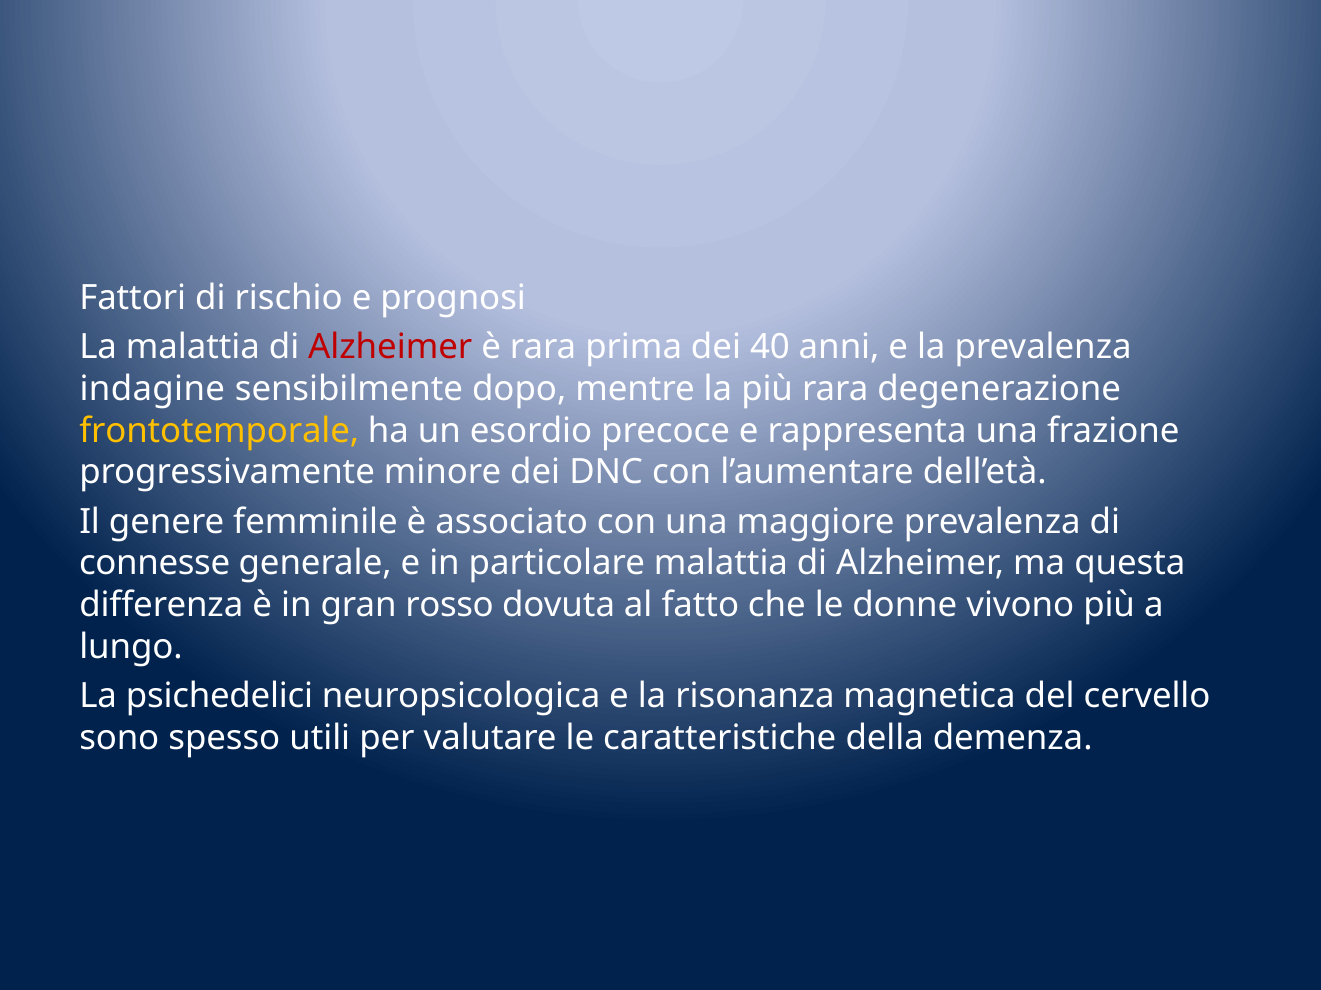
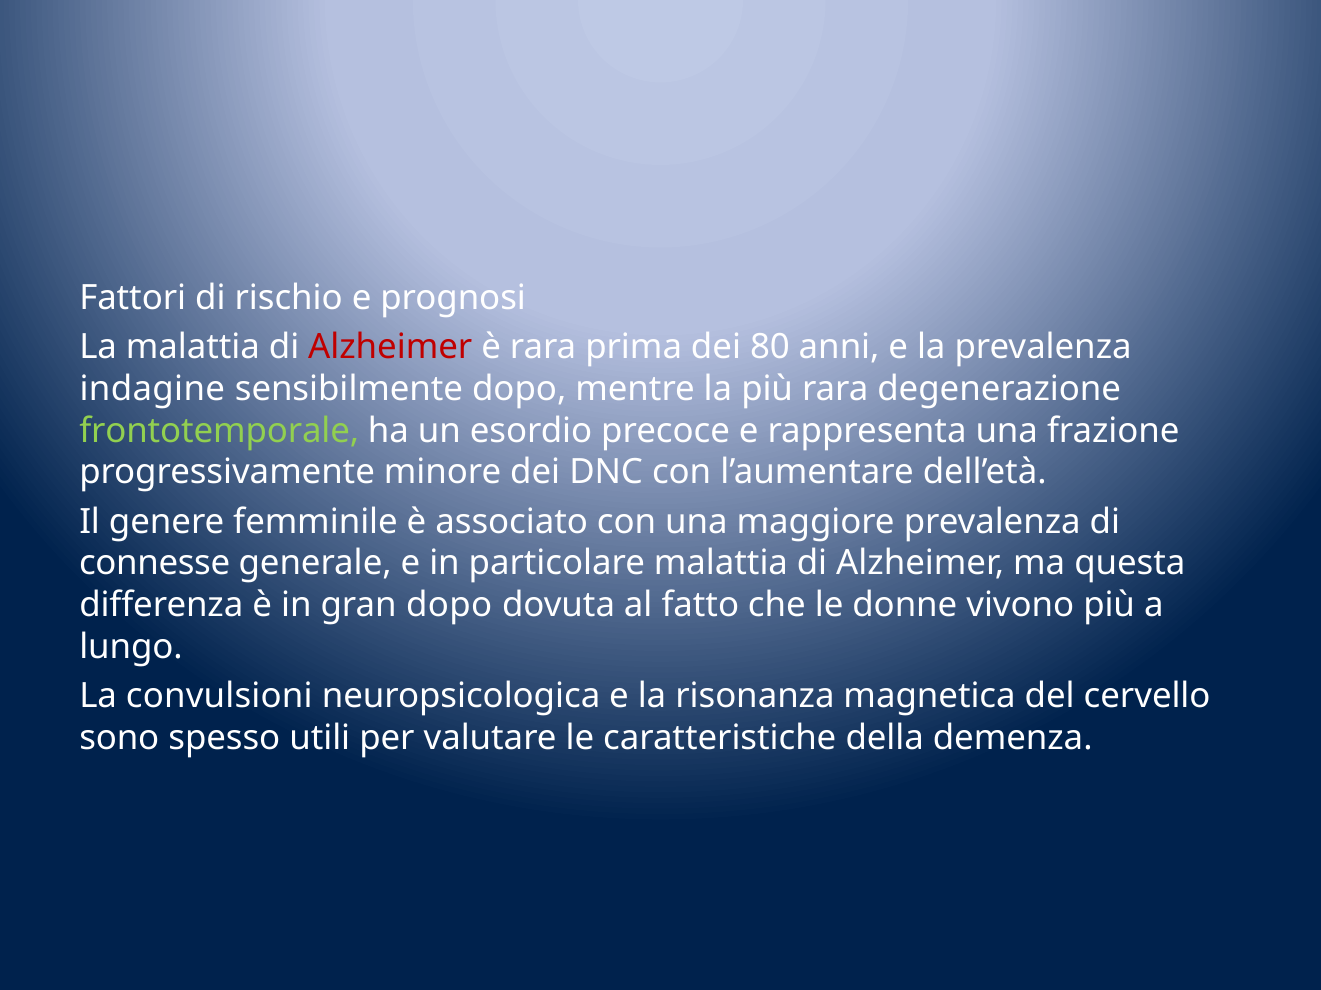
40: 40 -> 80 (770, 347)
frontotemporale colour: yellow -> light green (219, 431)
gran rosso: rosso -> dopo (449, 606)
psichedelici: psichedelici -> convulsioni (219, 697)
